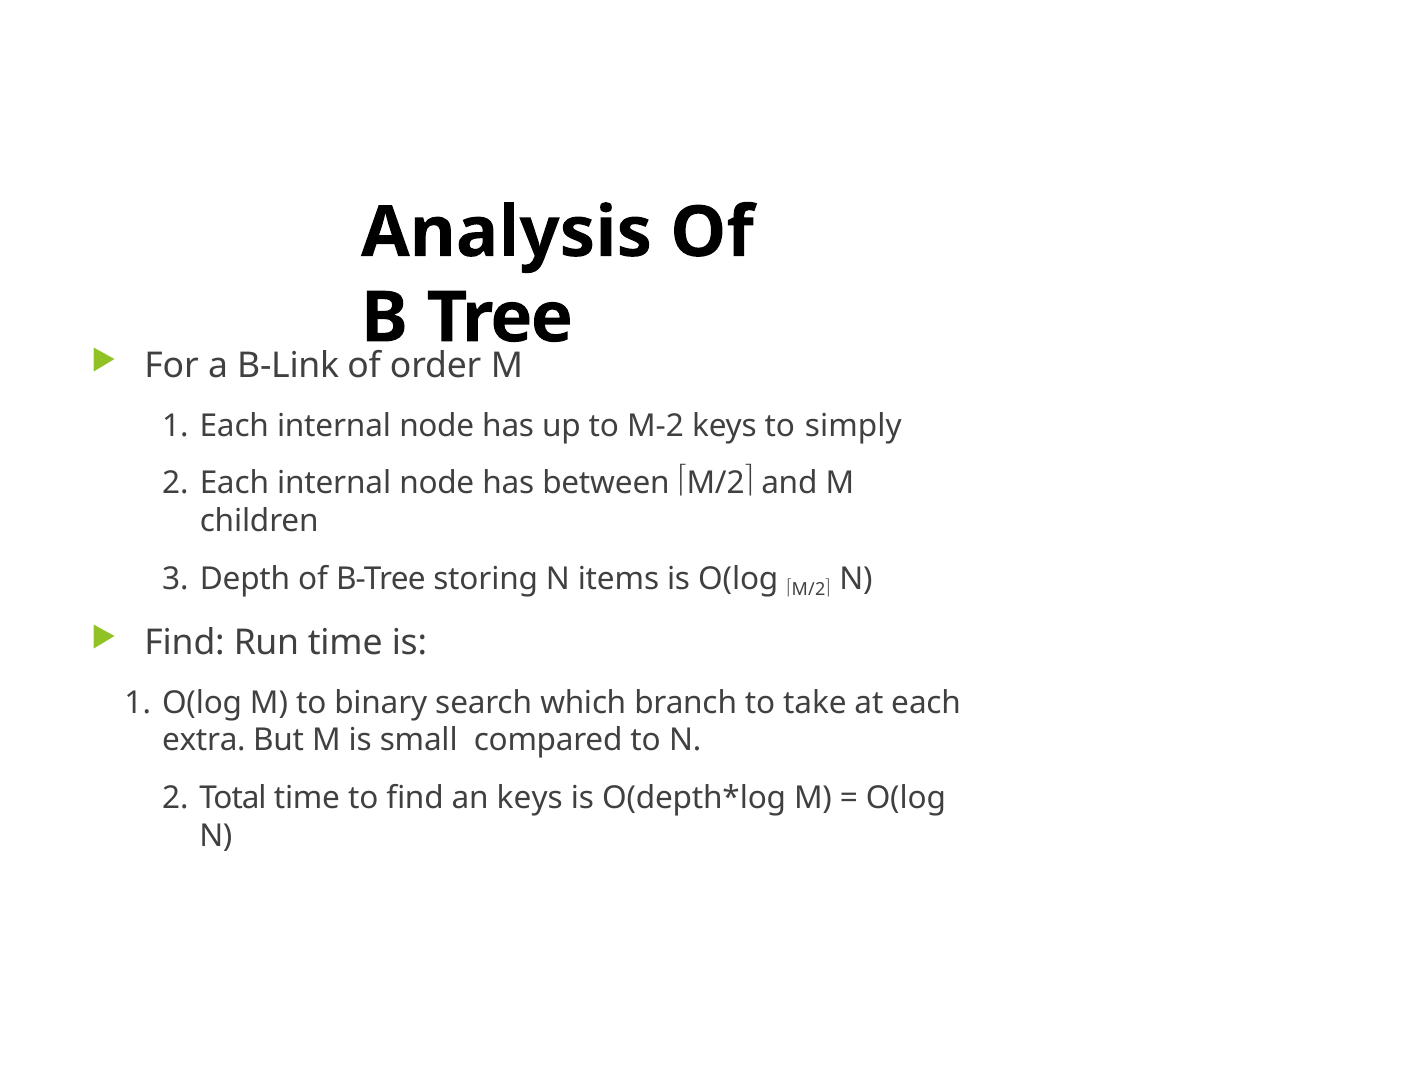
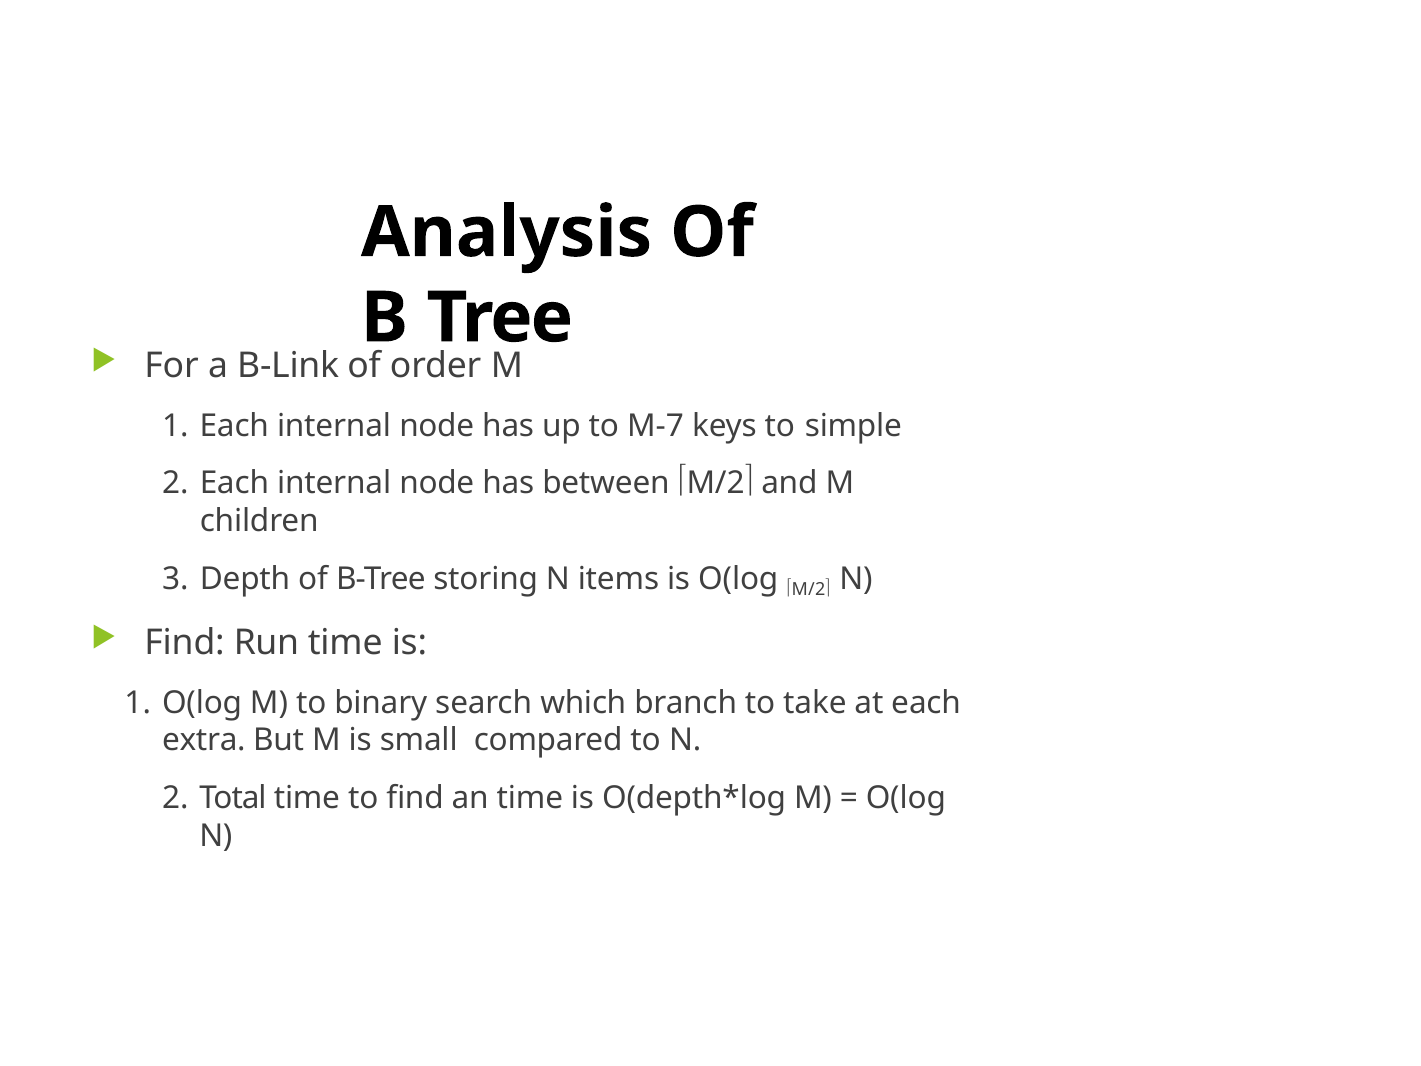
M-2: M-2 -> M-7 (655, 426)
simply: simply -> simple (853, 426)
an keys: keys -> time (530, 798)
